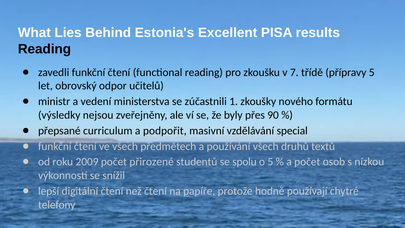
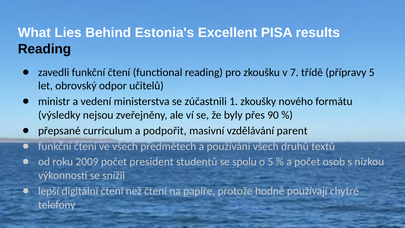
special: special -> parent (292, 131)
přirozené: přirozené -> president (152, 162)
